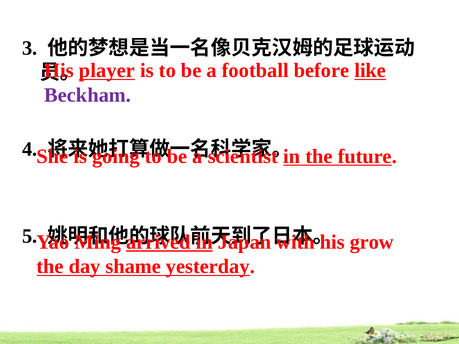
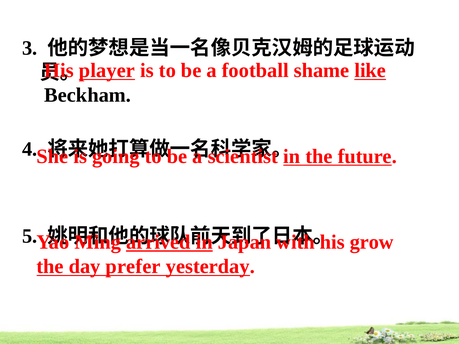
before: before -> shame (322, 71)
Beckham colour: purple -> black (88, 95)
shame: shame -> prefer (133, 267)
